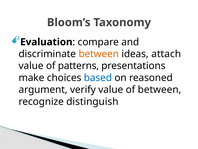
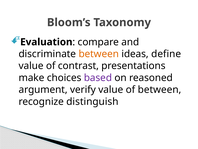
attach: attach -> define (166, 54)
patterns: patterns -> contrast (78, 66)
based colour: blue -> purple (98, 78)
